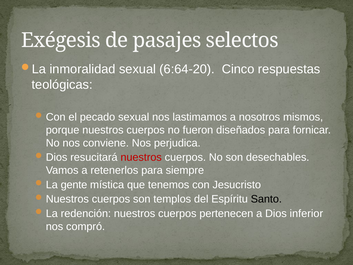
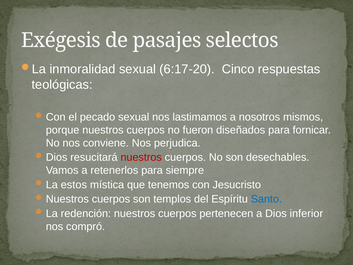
6:64-20: 6:64-20 -> 6:17-20 (187, 69)
gente: gente -> estos (74, 185)
Santo colour: black -> blue (266, 199)
